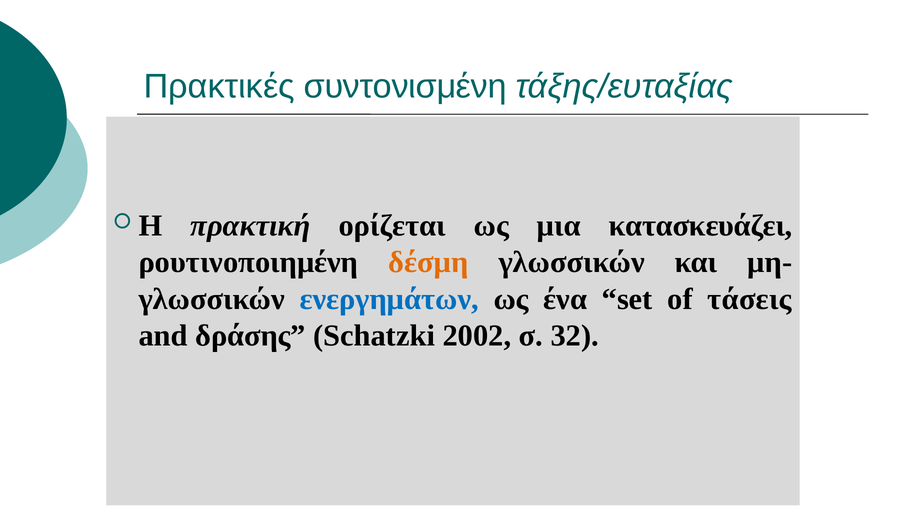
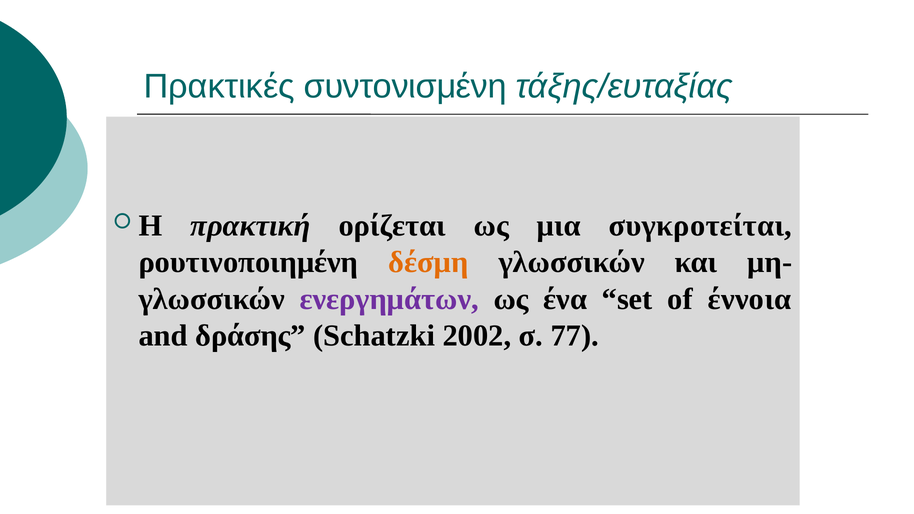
κατασκευάζει: κατασκευάζει -> συγκροτείται (700, 226)
ενεργημάτων colour: blue -> purple (389, 299)
τάσεις: τάσεις -> έννοια (750, 299)
32: 32 -> 77 (575, 336)
